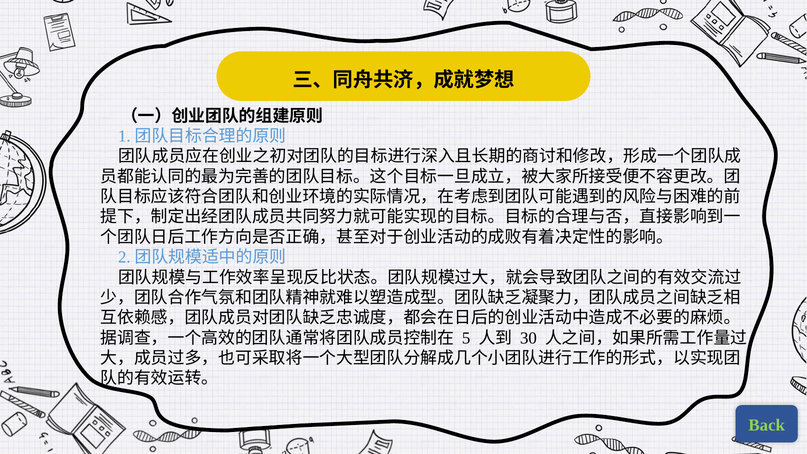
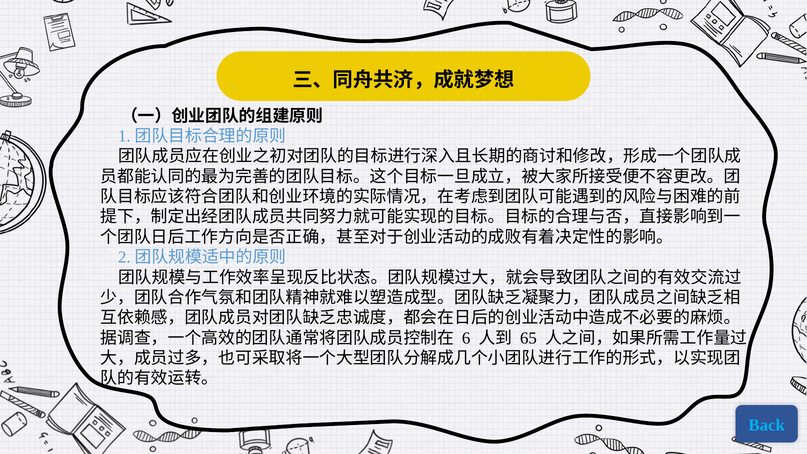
5: 5 -> 6 (466, 338)
30: 30 -> 65 (528, 338)
Back colour: light green -> light blue (767, 425)
